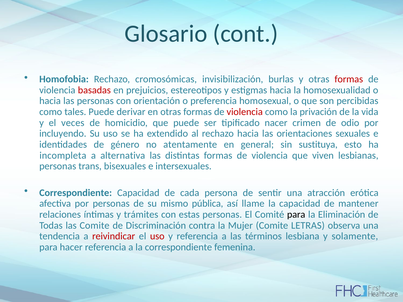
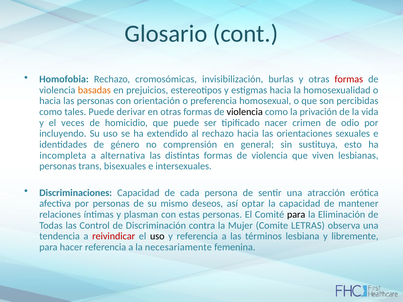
basadas colour: red -> orange (94, 90)
violencia colour: red -> black (245, 112)
atentamente: atentamente -> comprensión (190, 145)
Correspondiente: Correspondiente -> Discriminaciones (76, 193)
pública: pública -> deseos (208, 204)
llame: llame -> optar (253, 204)
trámites: trámites -> plasman (141, 215)
las Comite: Comite -> Control (95, 226)
uso colour: red -> black (157, 236)
solamente: solamente -> libremente (355, 236)
la correspondiente: correspondiente -> necesariamente (178, 247)
